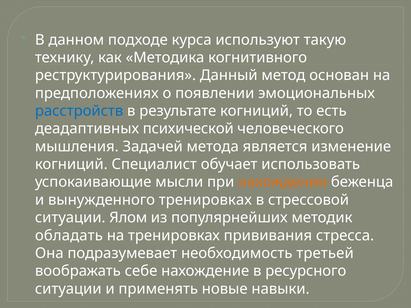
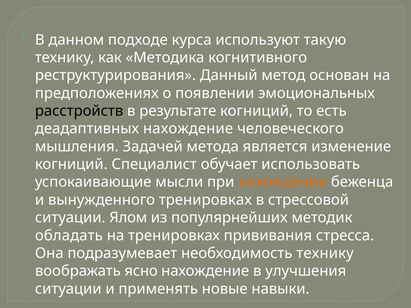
расстройств colour: blue -> black (79, 111)
деадаптивных психической: психической -> нахождение (188, 129)
необходимость третьей: третьей -> технику (325, 253)
себе: себе -> ясно (141, 271)
ресурсного: ресурсного -> улучшения (306, 271)
